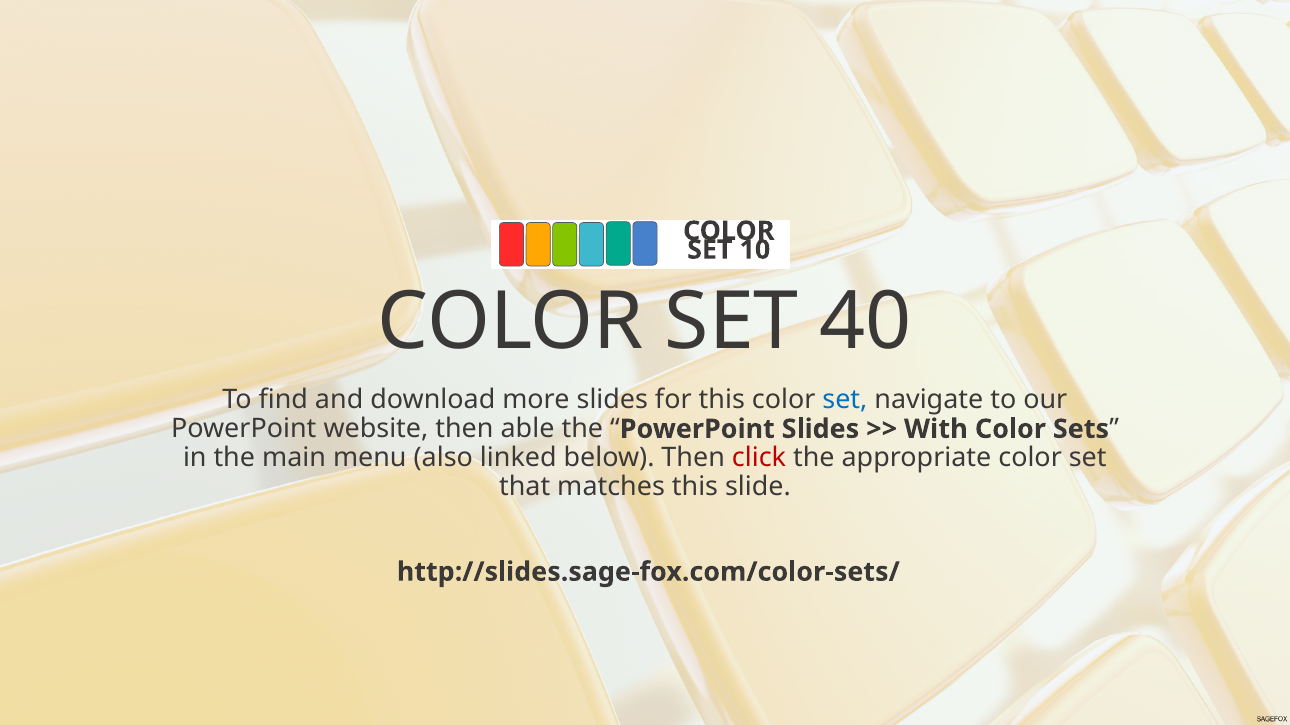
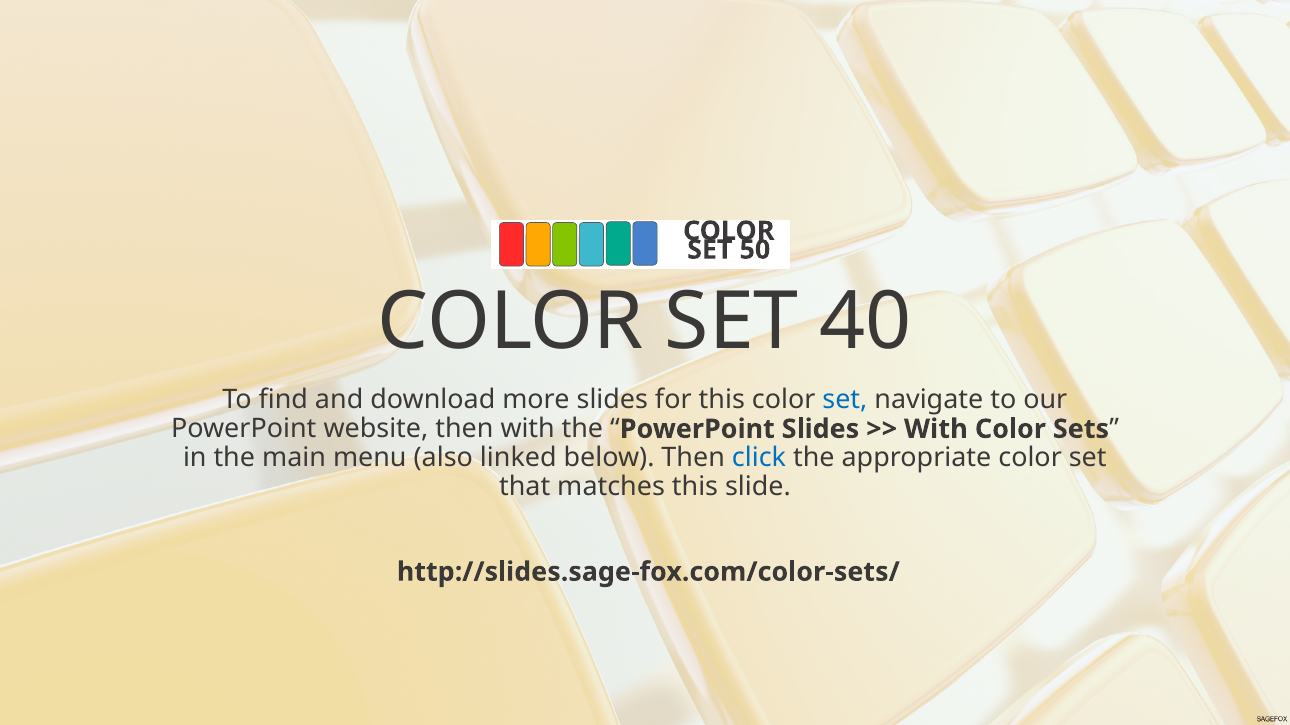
10: 10 -> 50 (755, 250)
then able: able -> with (528, 429)
click colour: red -> blue (759, 458)
